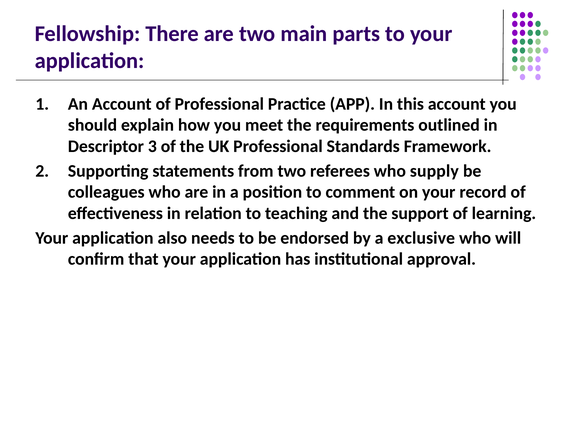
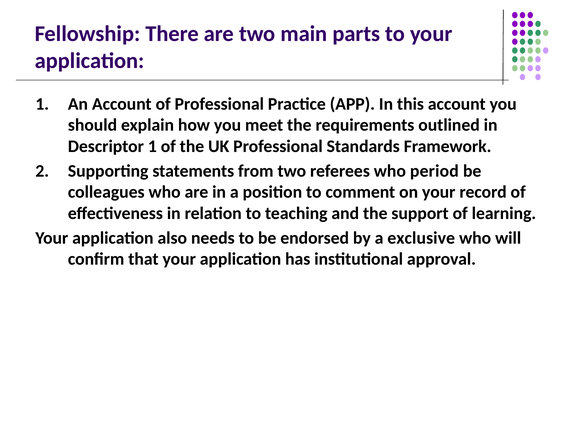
Descriptor 3: 3 -> 1 (152, 146)
supply: supply -> period (434, 171)
